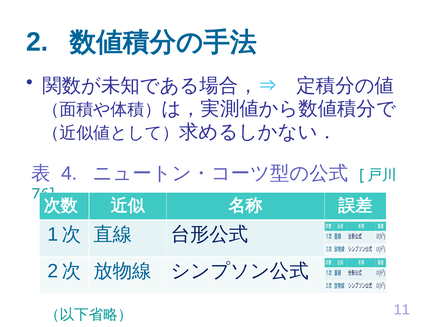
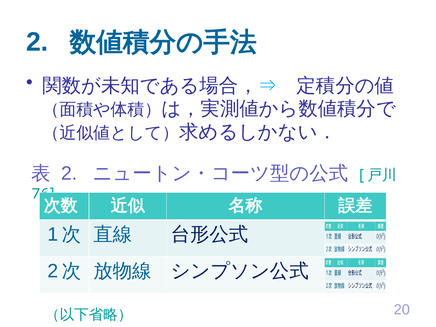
4: 4 -> 2 (69, 174)
11: 11 -> 20 (402, 310)
